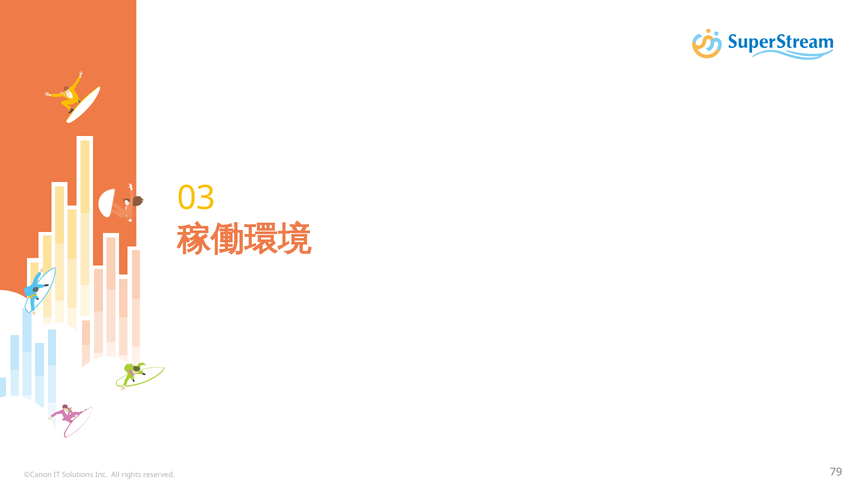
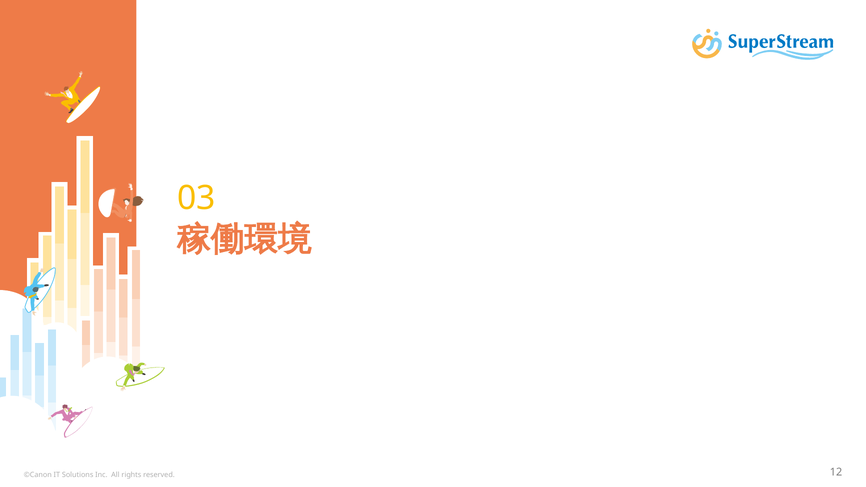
79: 79 -> 12 (836, 472)
